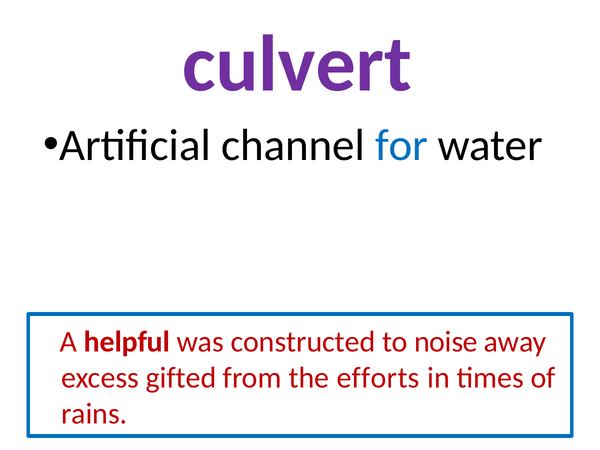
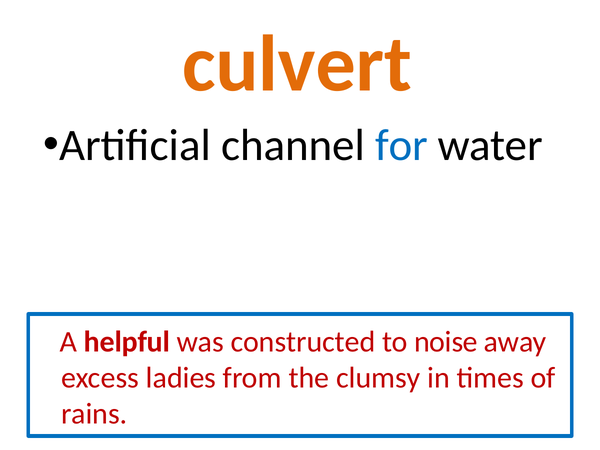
culvert colour: purple -> orange (297, 64)
gifted: gifted -> ladies (181, 378)
efforts: efforts -> clumsy (378, 378)
